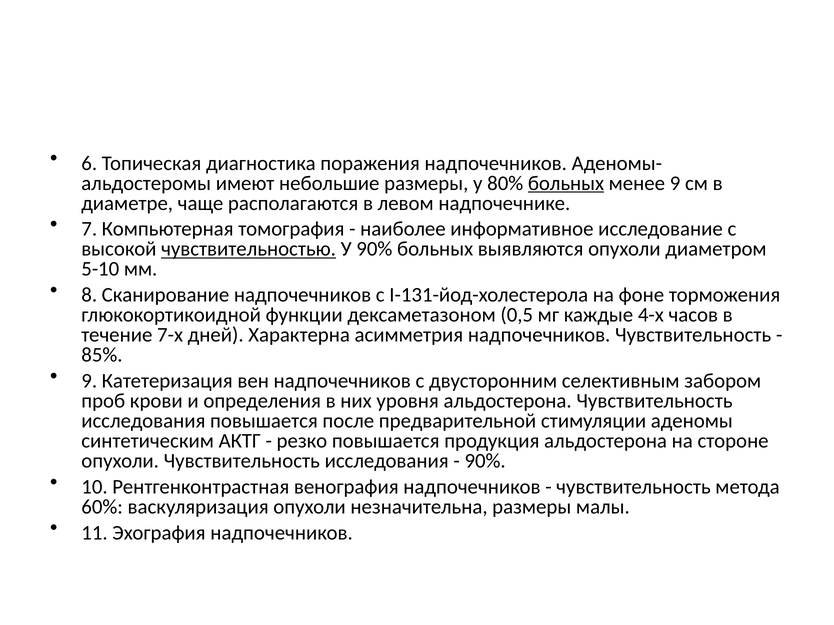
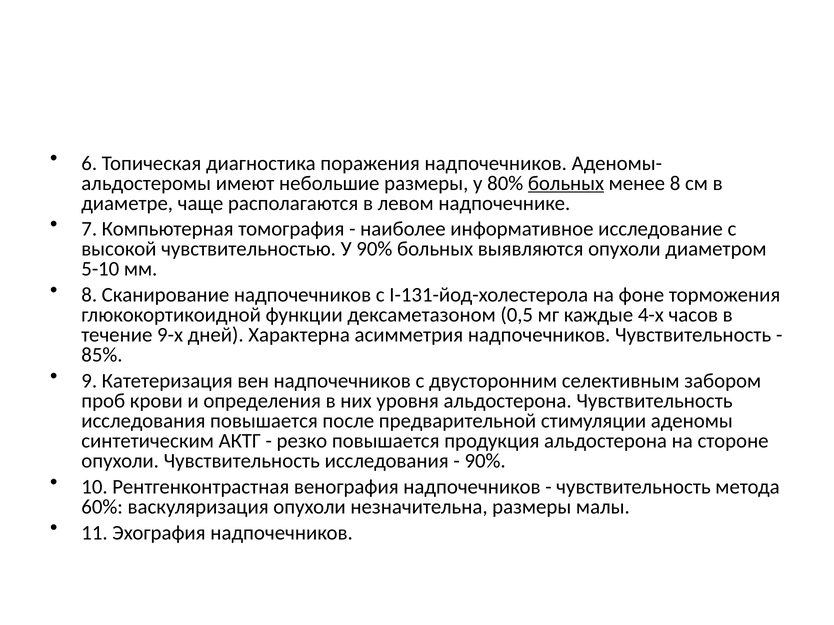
менее 9: 9 -> 8 (675, 183)
чувствительностью underline: present -> none (249, 249)
7-х: 7-х -> 9-х (170, 335)
